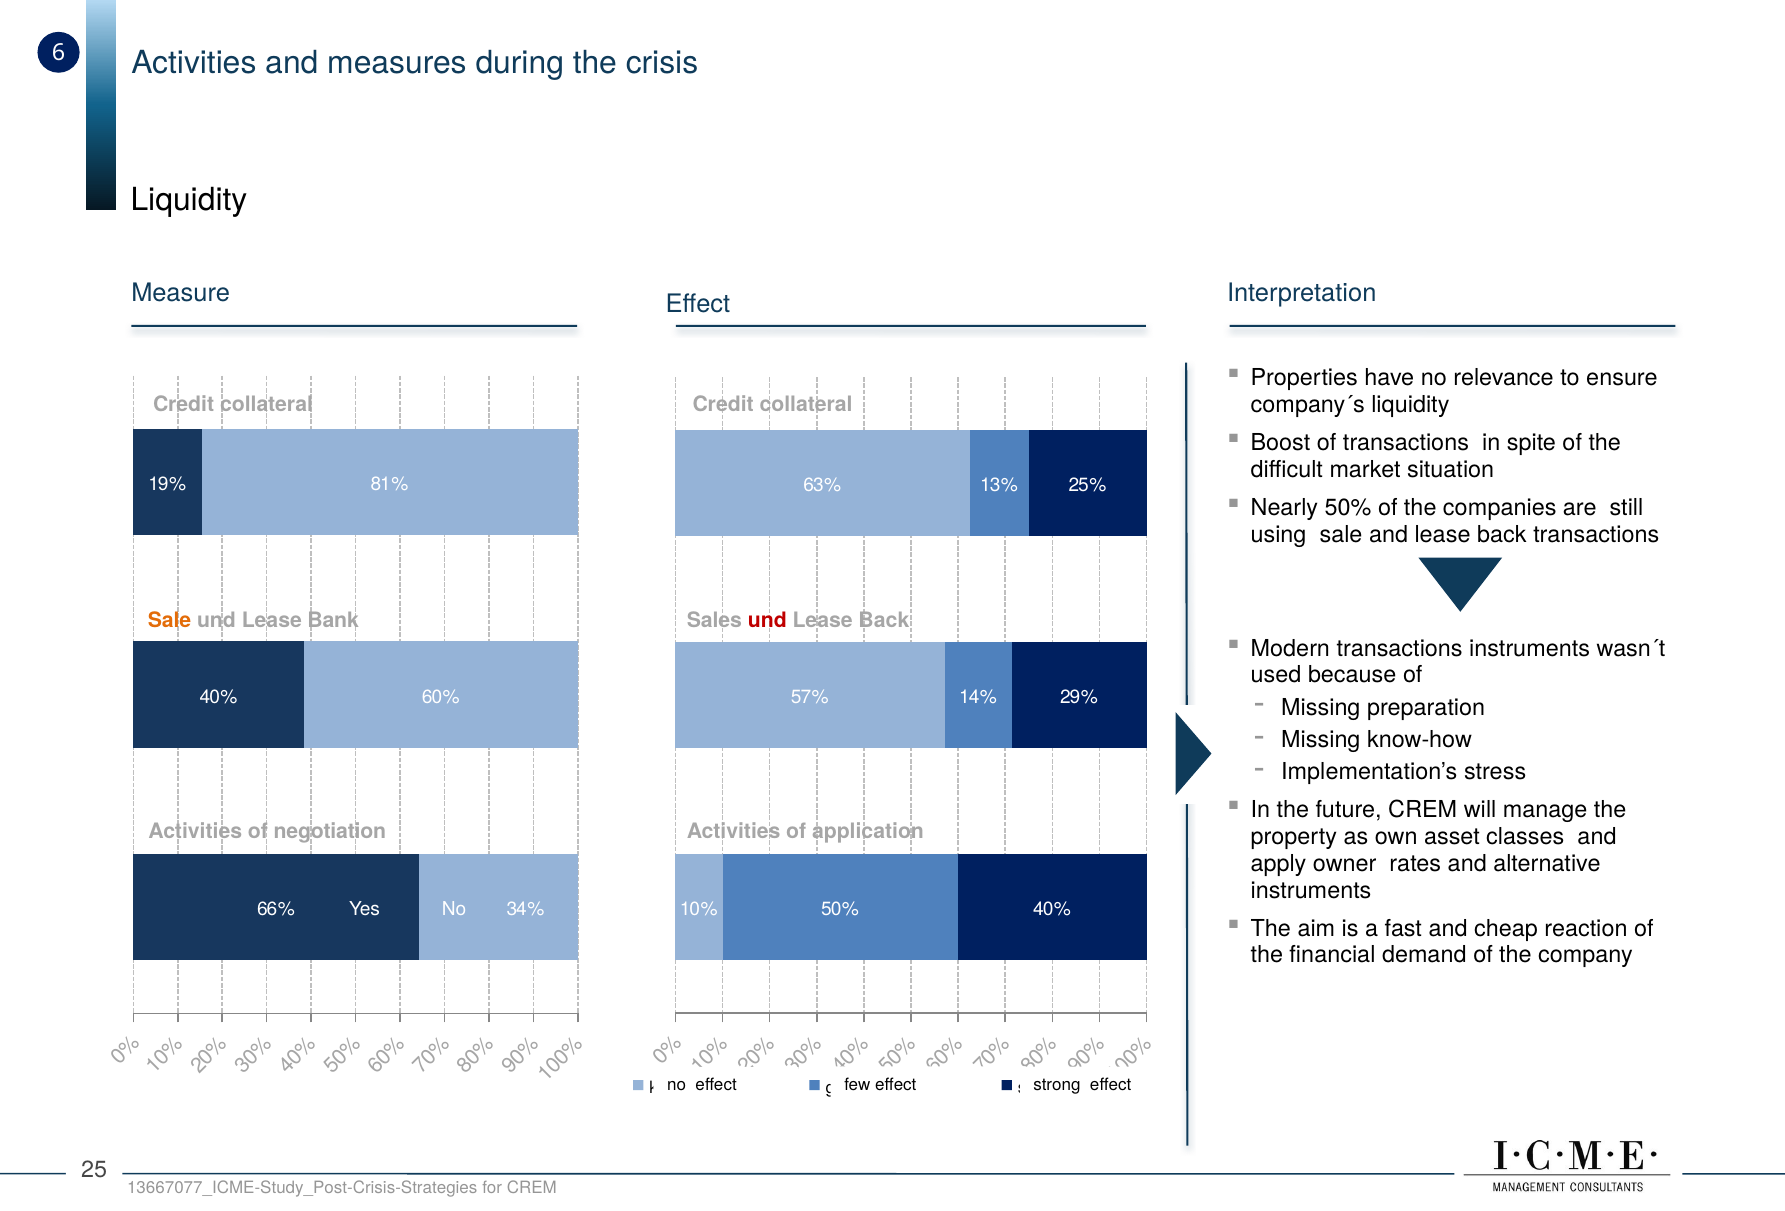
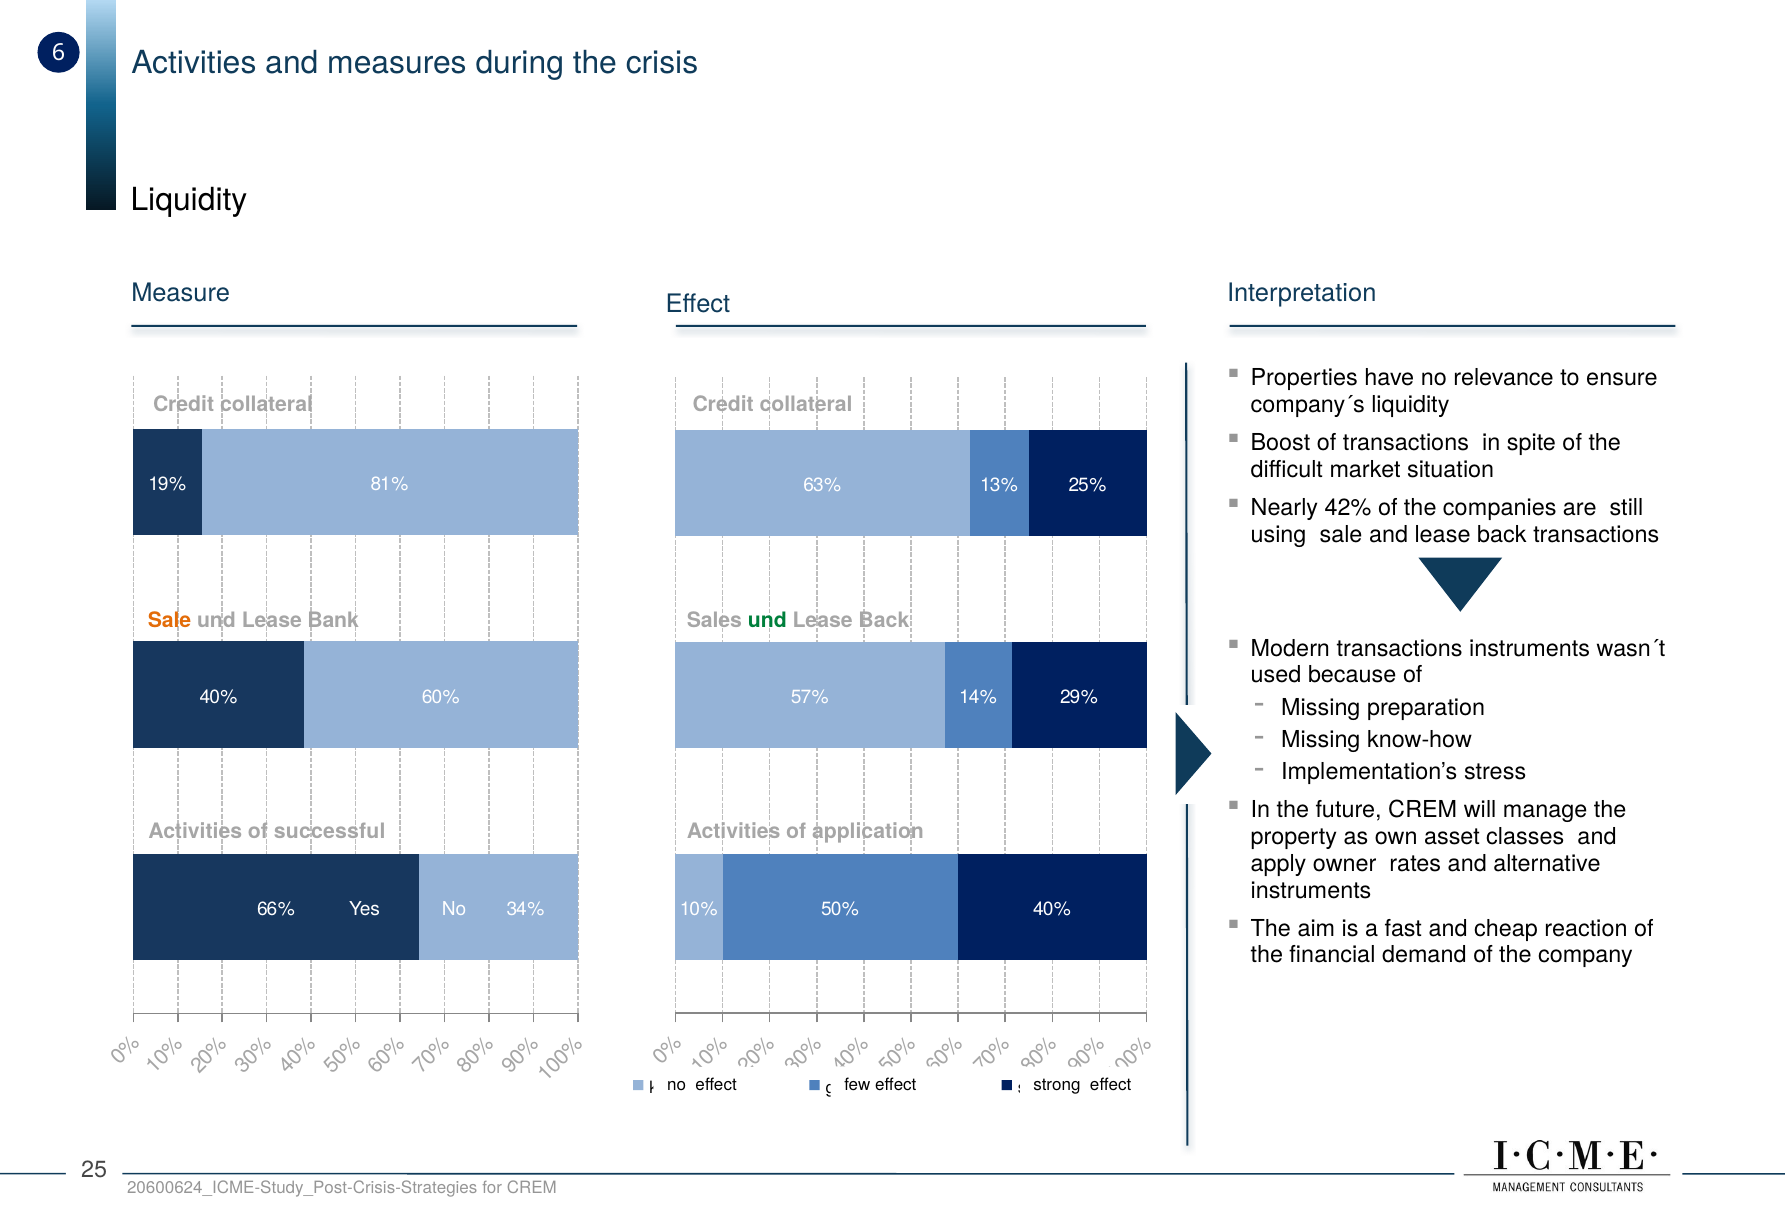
Nearly 50%: 50% -> 42% (1348, 508)
und colour: red -> green (767, 620)
negotiation: negotiation -> successful (330, 832)
13667077_ICME-Study_Post-Crisis-Strategies: 13667077_ICME-Study_Post-Crisis-Strategies -> 20600624_ICME-Study_Post-Crisis-Strategies (302, 1188)
